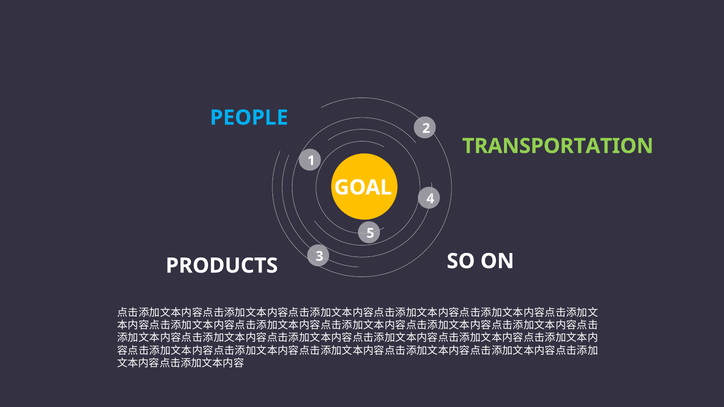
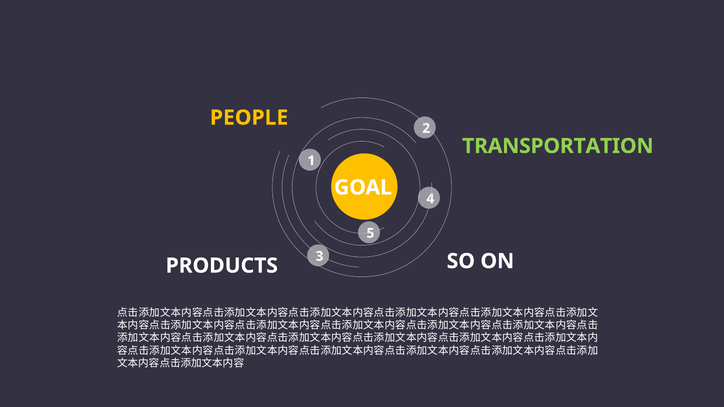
PEOPLE colour: light blue -> yellow (249, 118)
